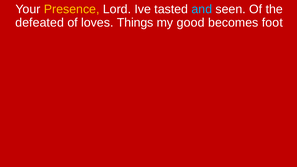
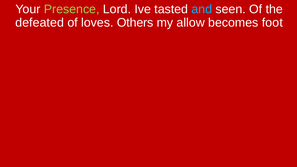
Presence colour: yellow -> light green (72, 9)
Things: Things -> Others (135, 23)
good: good -> allow (191, 23)
